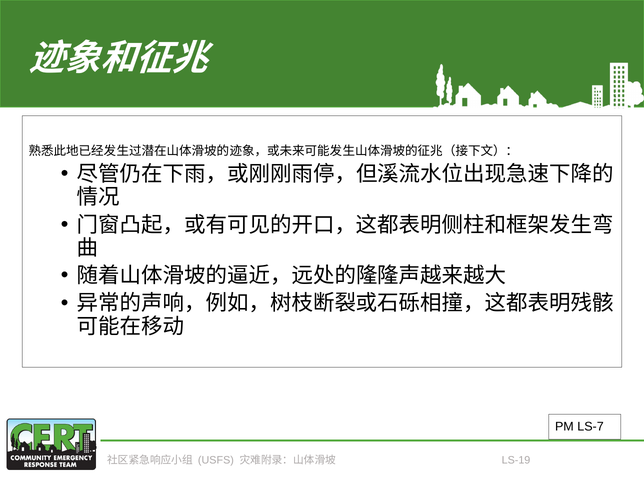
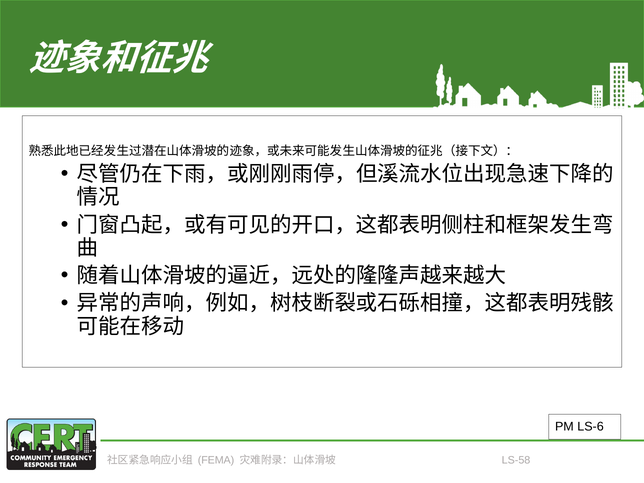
LS-7: LS-7 -> LS-6 (591, 427)
USFS: USFS -> FEMA (216, 460)
LS-19: LS-19 -> LS-58 (516, 460)
